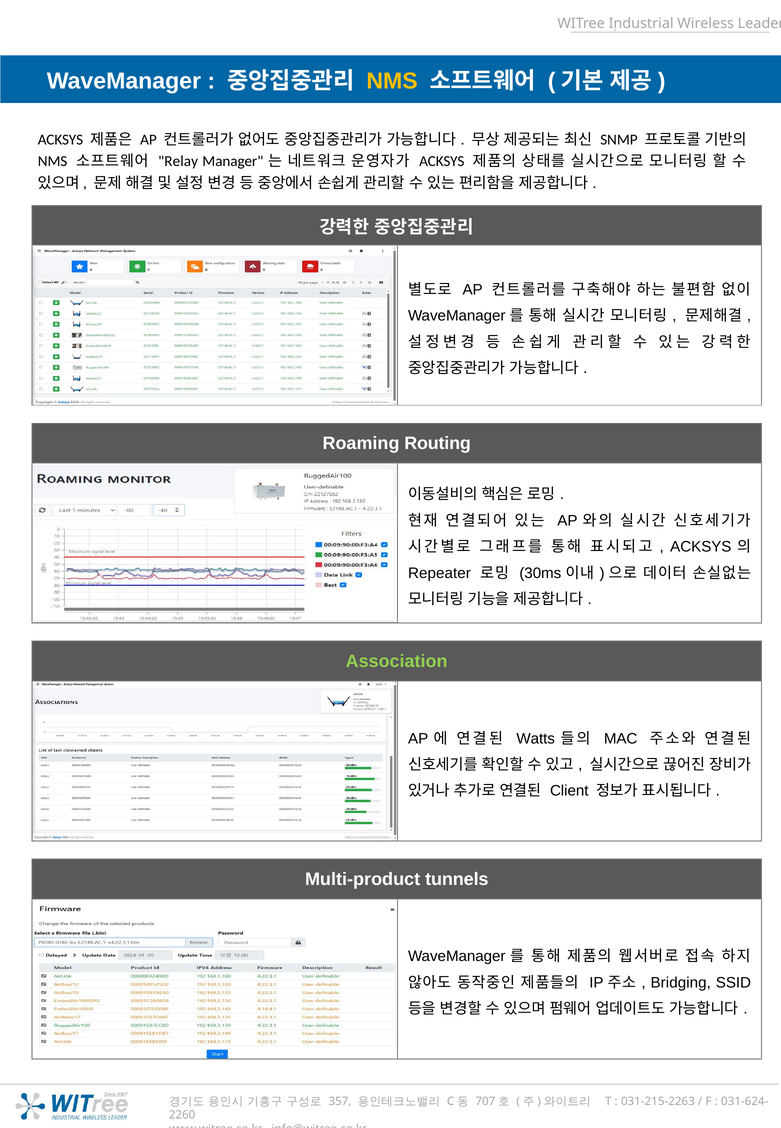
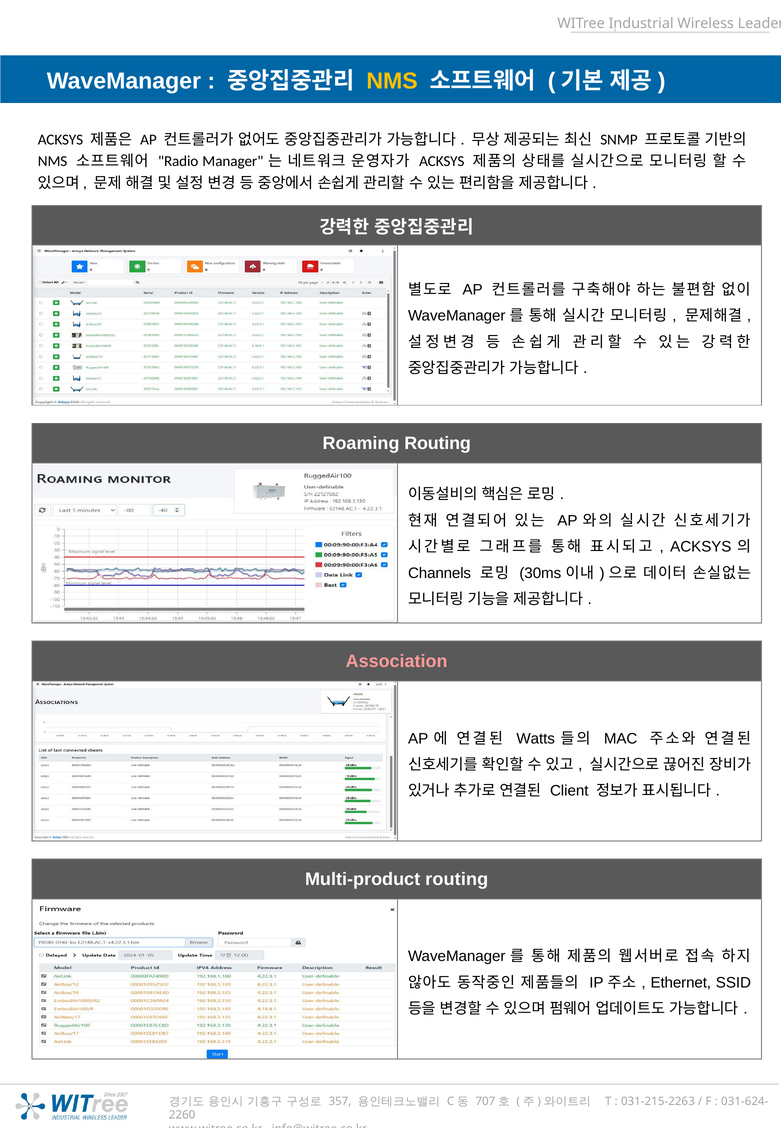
Relay: Relay -> Radio (178, 161)
Repeater: Repeater -> Channels (440, 573)
Association colour: light green -> pink (397, 661)
Multi-product tunnels: tunnels -> routing (457, 879)
Bridging: Bridging -> Ethernet (681, 983)
